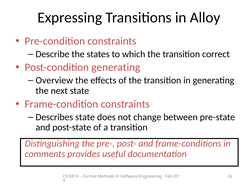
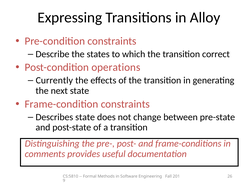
Post-condition generating: generating -> operations (116, 67)
Overview: Overview -> Currently (54, 80)
